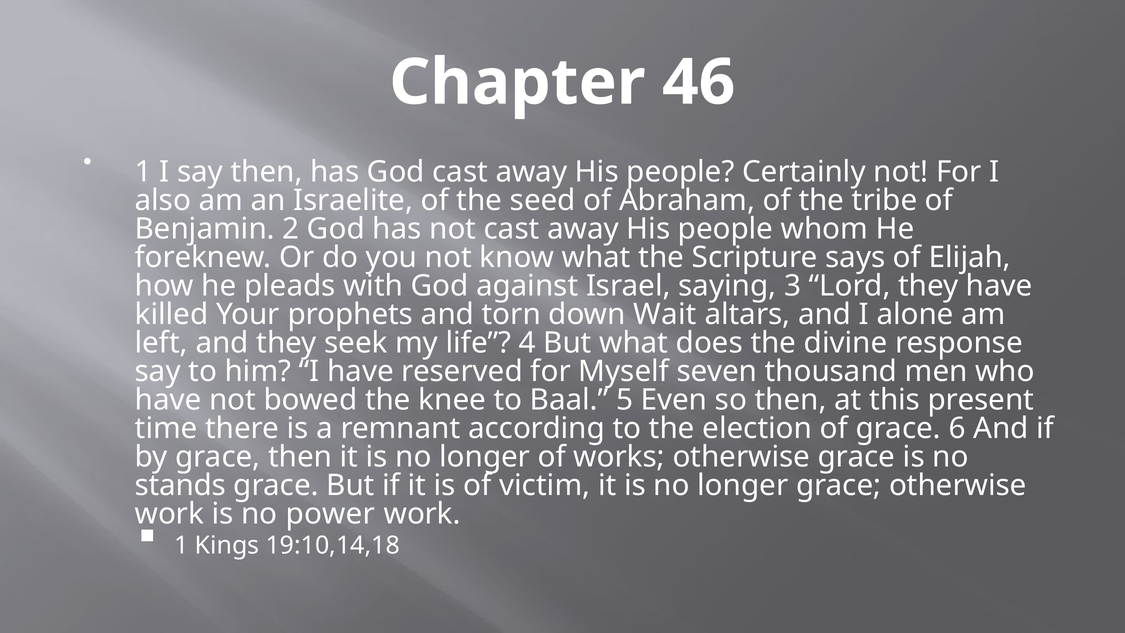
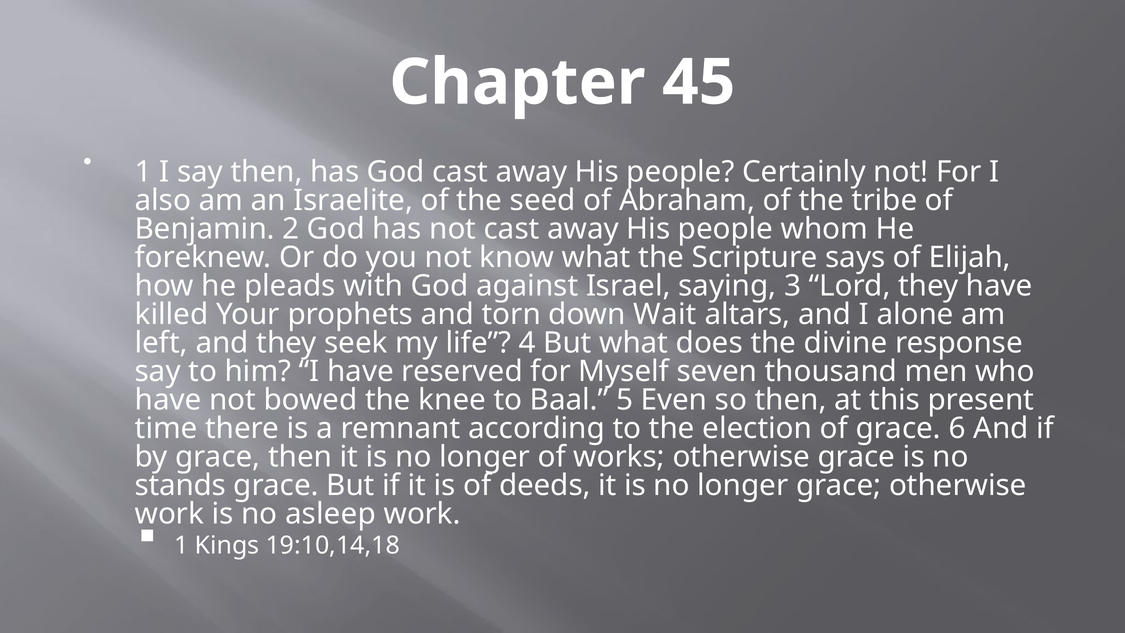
46: 46 -> 45 (699, 83)
victim: victim -> deeds (545, 485)
power: power -> asleep (330, 514)
